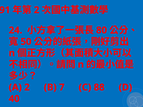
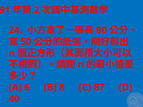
A 2: 2 -> 6 (27, 88)
7: 7 -> 8 (62, 88)
88: 88 -> 87 (99, 88)
